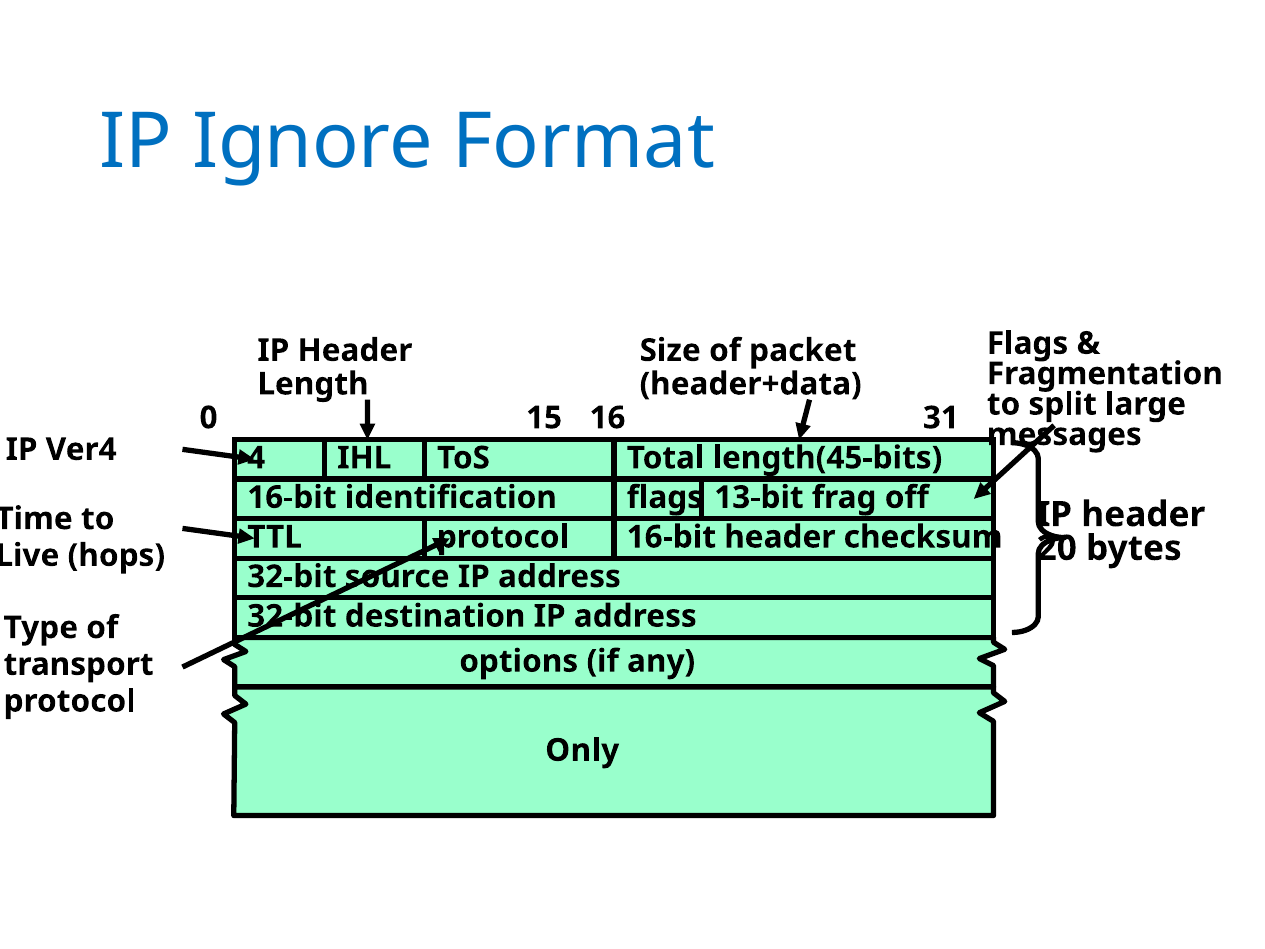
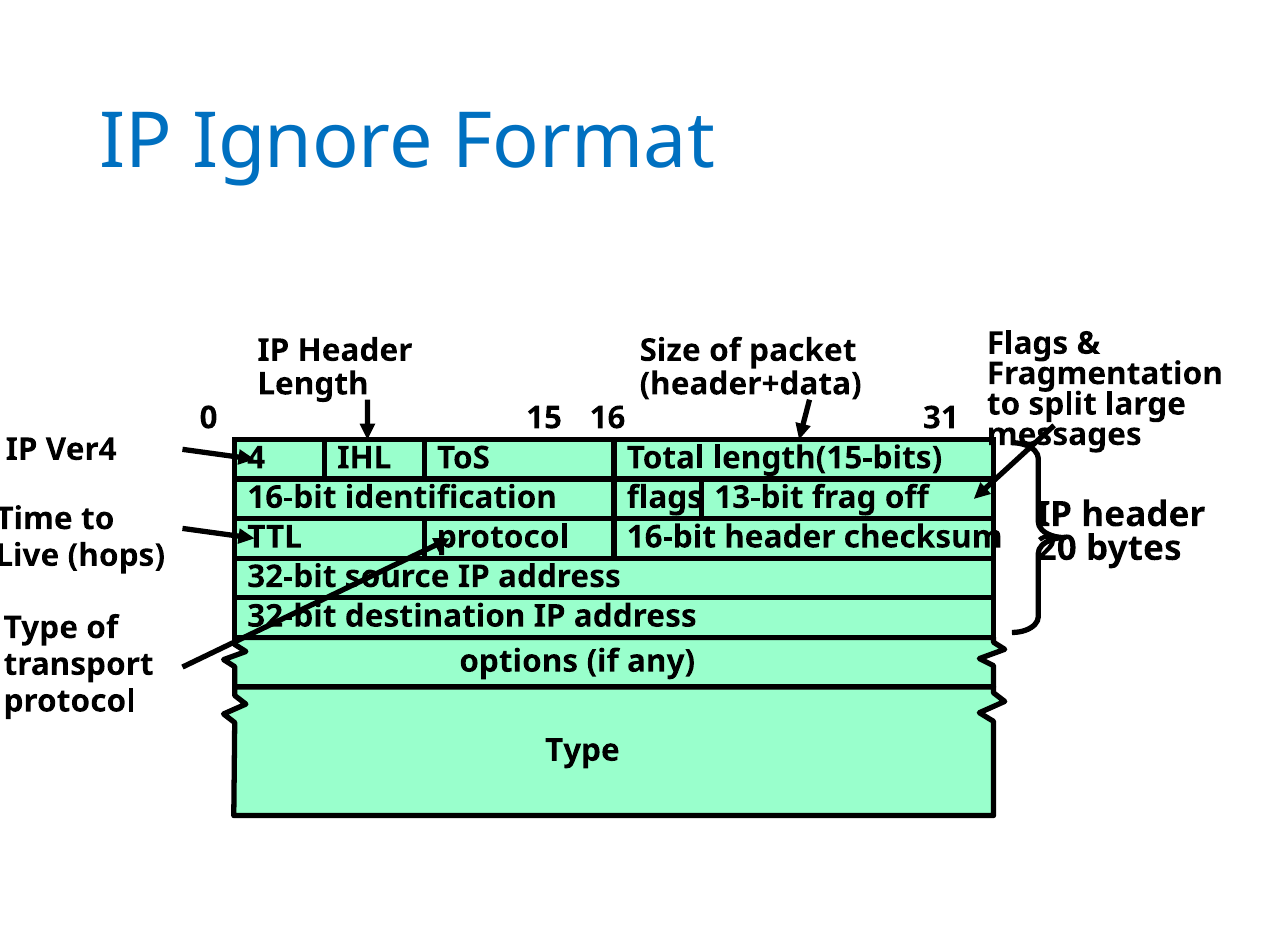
length(45-bits: length(45-bits -> length(15-bits (827, 458)
Only: Only -> Type (582, 750)
